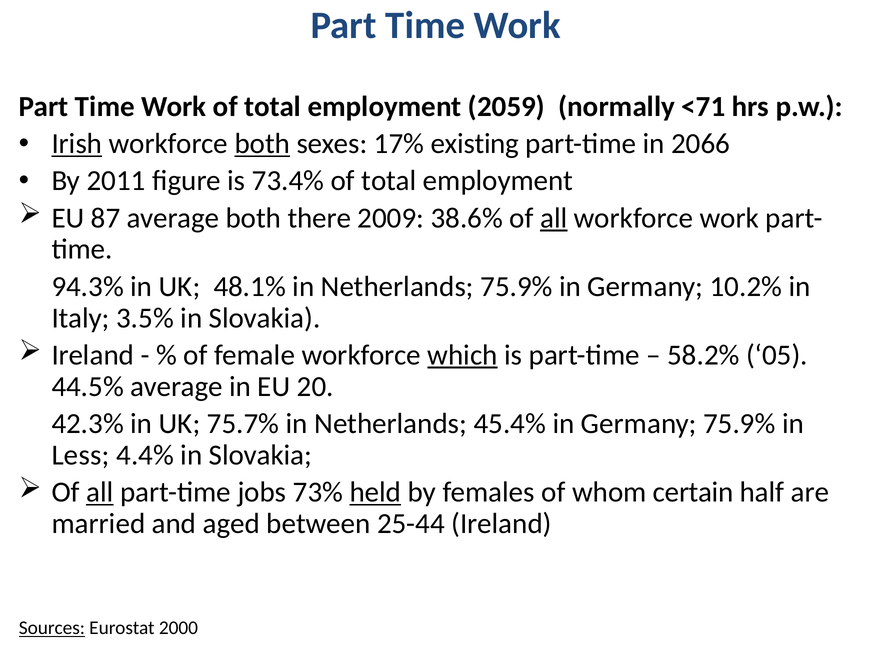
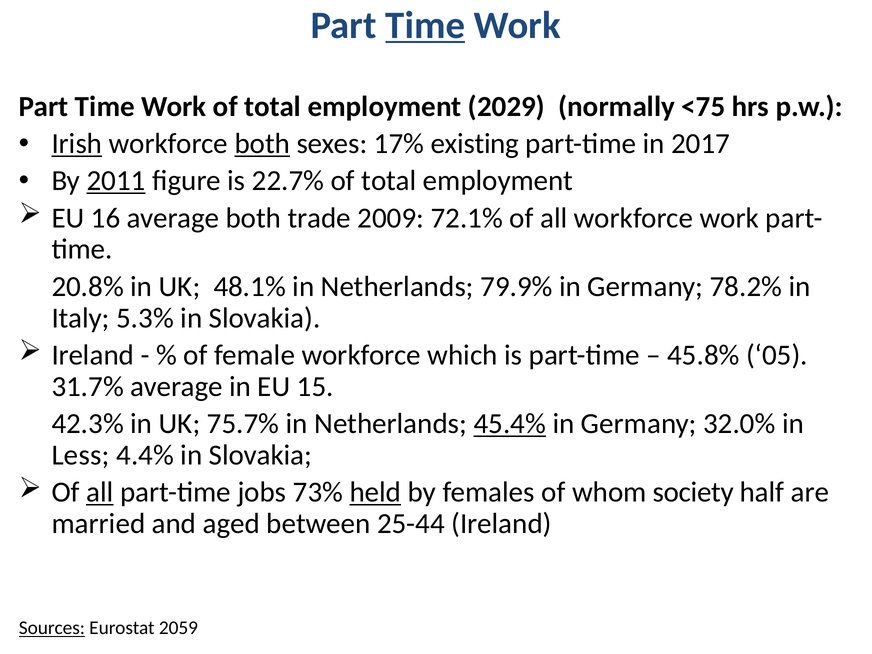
Time underline: none -> present (425, 25)
2059: 2059 -> 2029 (506, 106)
<71: <71 -> <75 (703, 106)
2066: 2066 -> 2017 (701, 144)
2011 underline: none -> present (116, 181)
73.4%: 73.4% -> 22.7% (288, 181)
87: 87 -> 16 (106, 218)
there: there -> trade (319, 218)
38.6%: 38.6% -> 72.1% (467, 218)
all underline: present -> none (554, 218)
94.3%: 94.3% -> 20.8% (88, 287)
Netherlands 75.9%: 75.9% -> 79.9% (516, 287)
10.2%: 10.2% -> 78.2% (746, 287)
3.5%: 3.5% -> 5.3% (145, 318)
which underline: present -> none (462, 355)
58.2%: 58.2% -> 45.8% (703, 355)
44.5%: 44.5% -> 31.7% (88, 386)
20: 20 -> 15 (315, 386)
45.4% underline: none -> present (510, 424)
Germany 75.9%: 75.9% -> 32.0% (739, 424)
certain: certain -> society (693, 492)
2000: 2000 -> 2059 (178, 628)
